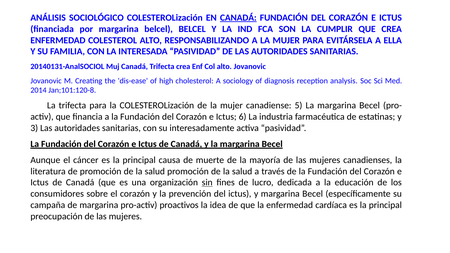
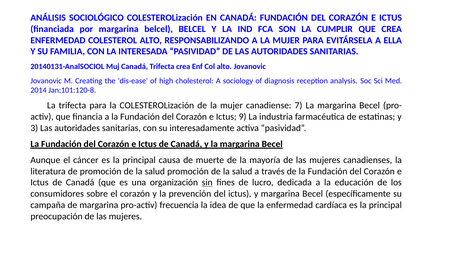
CANADÁ underline: present -> none (238, 18)
5: 5 -> 7 (299, 106)
6: 6 -> 9 (243, 117)
proactivos: proactivos -> frecuencia (179, 205)
